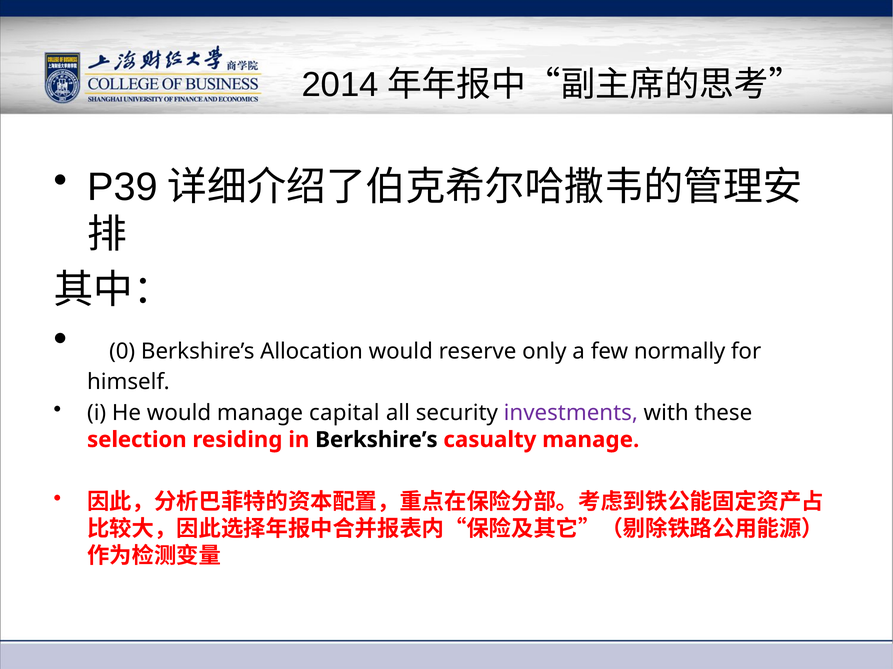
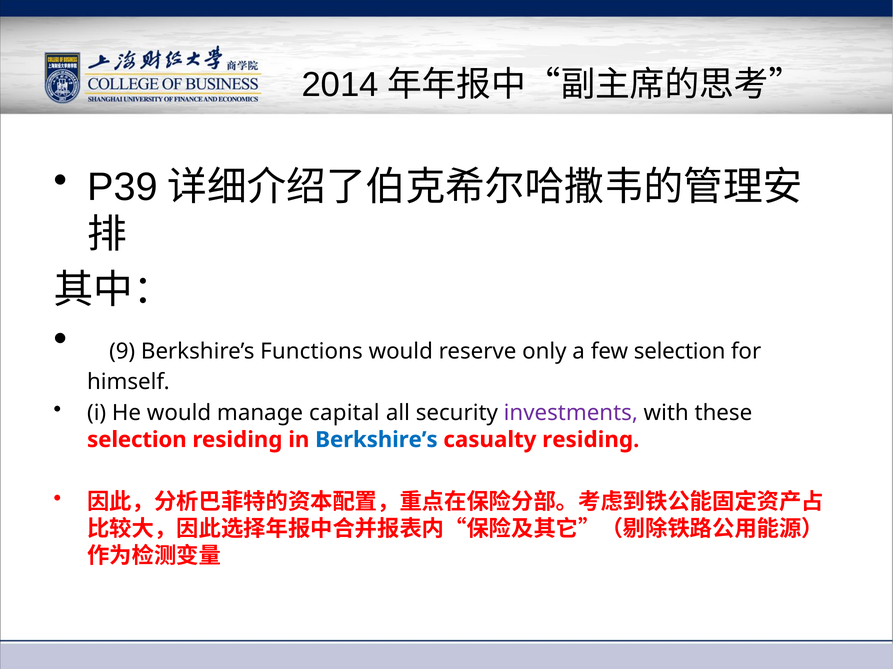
0: 0 -> 9 (122, 352)
Allocation: Allocation -> Functions (311, 352)
few normally: normally -> selection (680, 352)
Berkshire’s colour: black -> blue (376, 440)
casualty manage: manage -> residing (591, 440)
